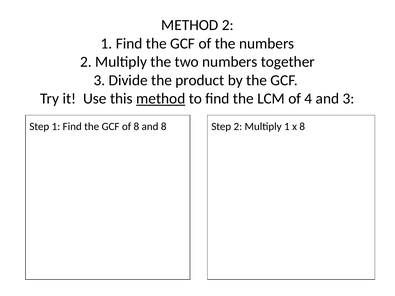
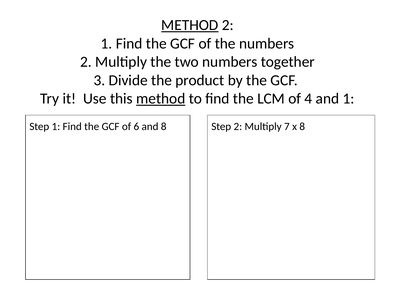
METHOD underline: none -> present (190, 25)
and 3: 3 -> 1 (349, 99)
of 8: 8 -> 6 (136, 127)
Multiply 1: 1 -> 7 (287, 127)
